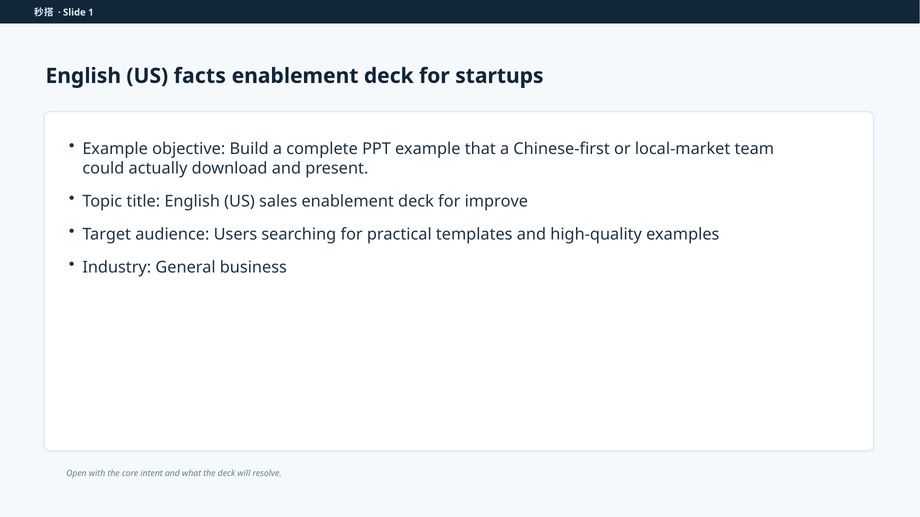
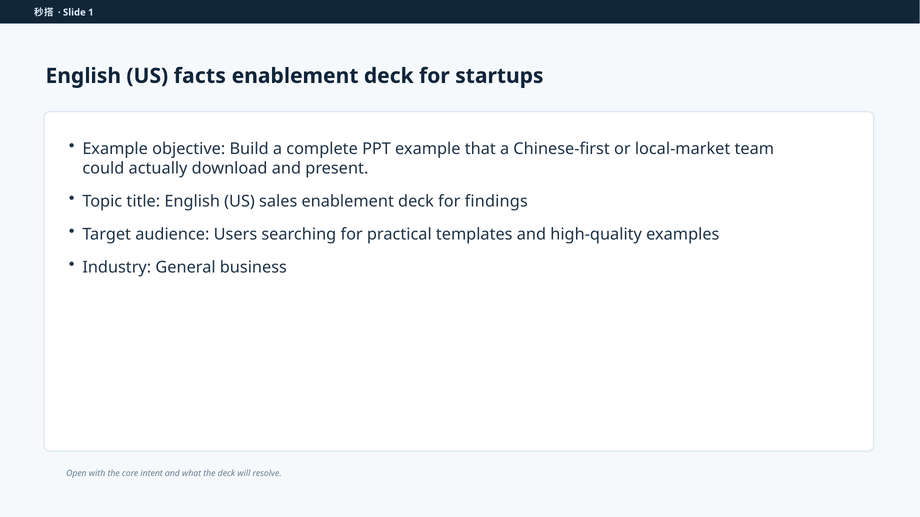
improve: improve -> findings (496, 201)
